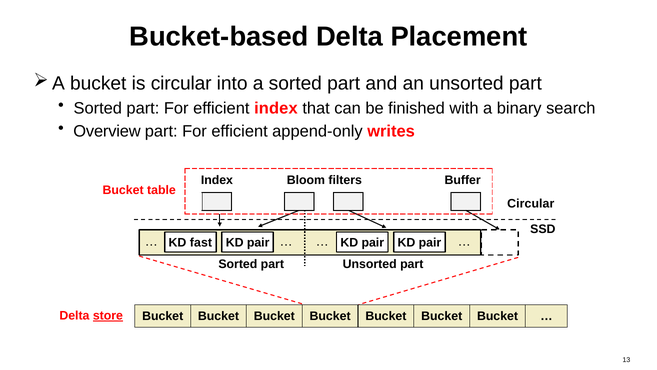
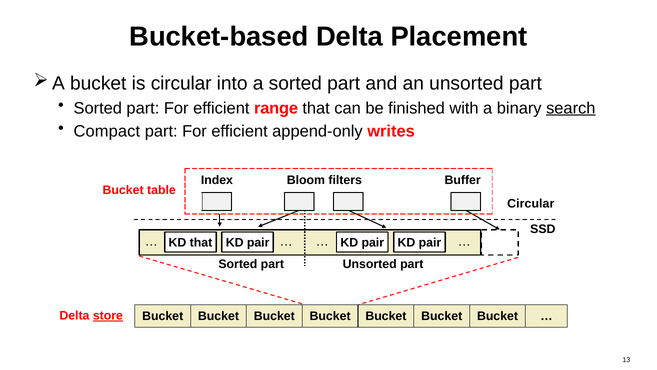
efficient index: index -> range (276, 108)
search underline: none -> present (571, 108)
Overview: Overview -> Compact (107, 131)
KD fast: fast -> that (201, 243)
